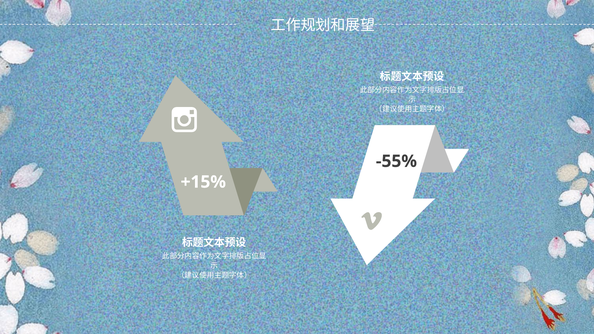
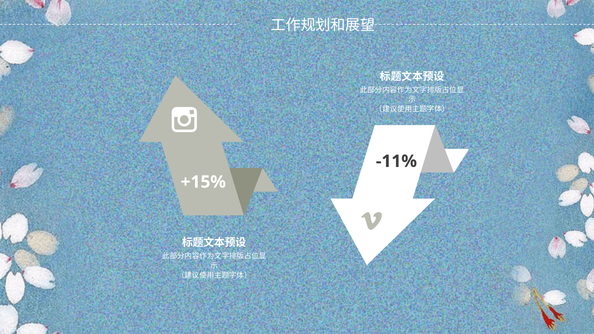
-55%: -55% -> -11% (396, 161)
